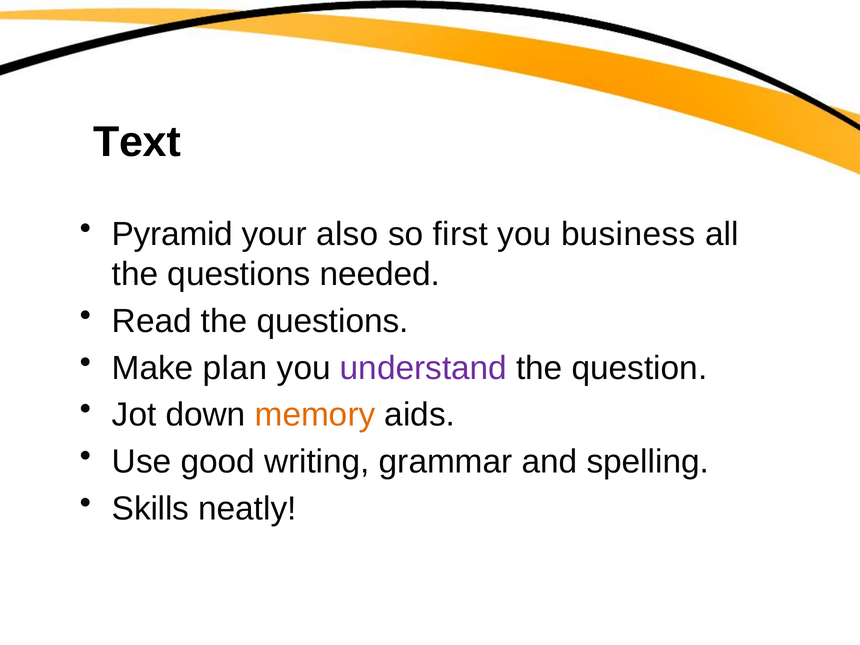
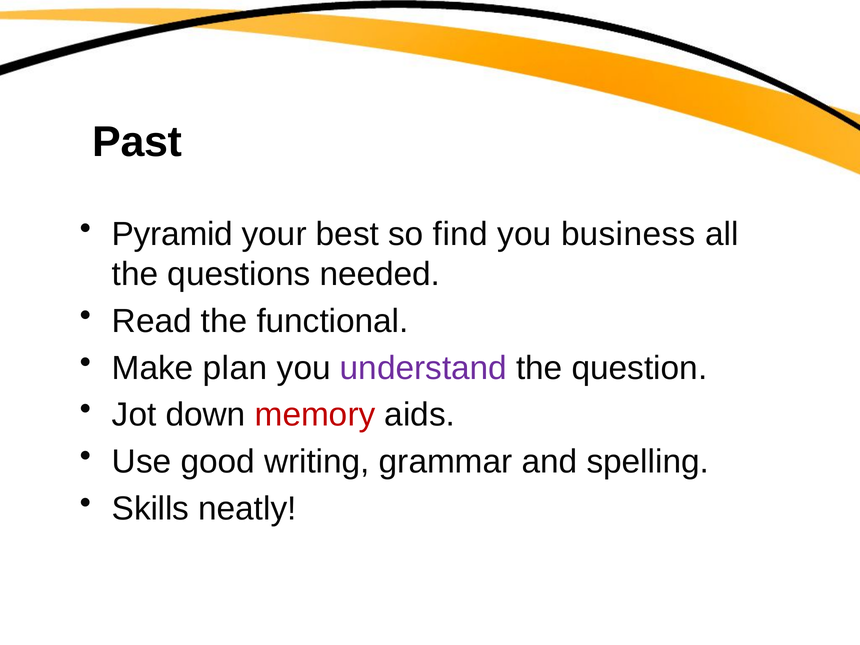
Text: Text -> Past (137, 142)
also: also -> best (347, 234)
first: first -> find (460, 234)
Read the questions: questions -> functional (333, 321)
memory colour: orange -> red (315, 415)
